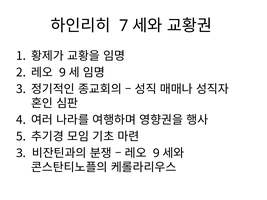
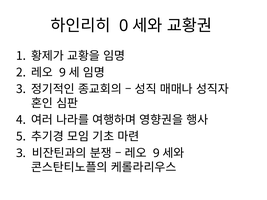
7: 7 -> 0 (124, 26)
